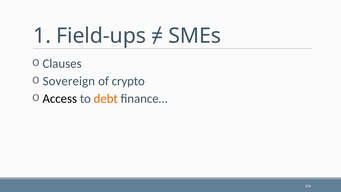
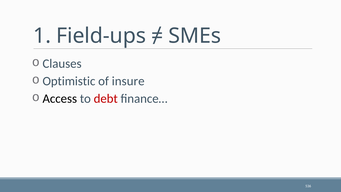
Sovereign: Sovereign -> Optimistic (69, 81)
crypto: crypto -> insure (128, 81)
debt colour: orange -> red (106, 99)
